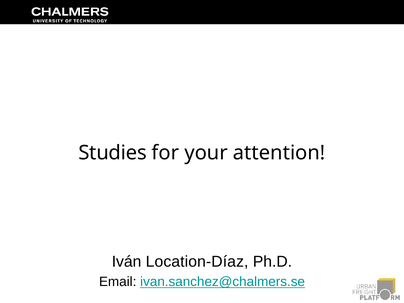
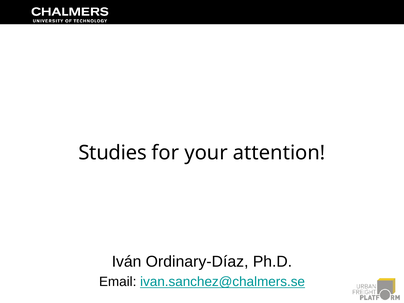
Location-Díaz: Location-Díaz -> Ordinary-Díaz (197, 262)
